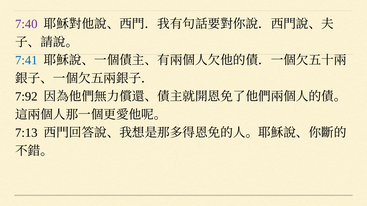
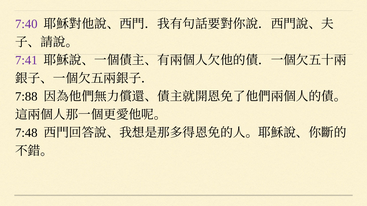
7:41 colour: blue -> purple (26, 60)
7:92: 7:92 -> 7:88 (26, 97)
7:13: 7:13 -> 7:48 (26, 133)
